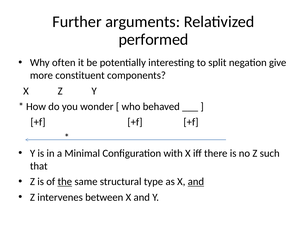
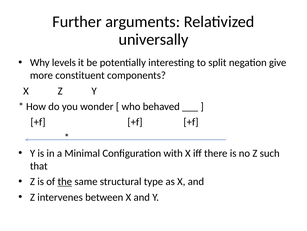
performed: performed -> universally (154, 39)
often: often -> levels (64, 62)
and underline: present -> none (196, 181)
